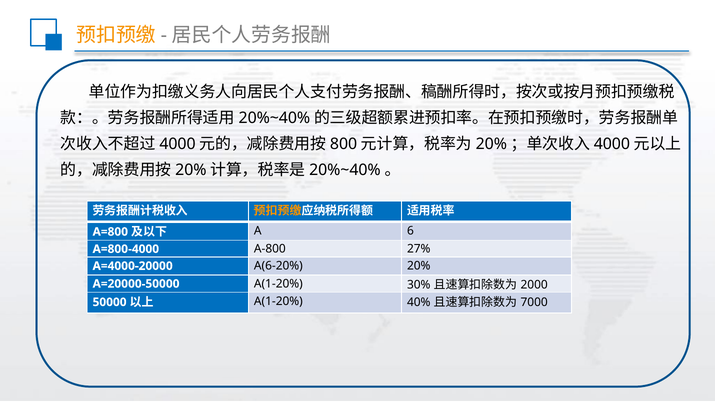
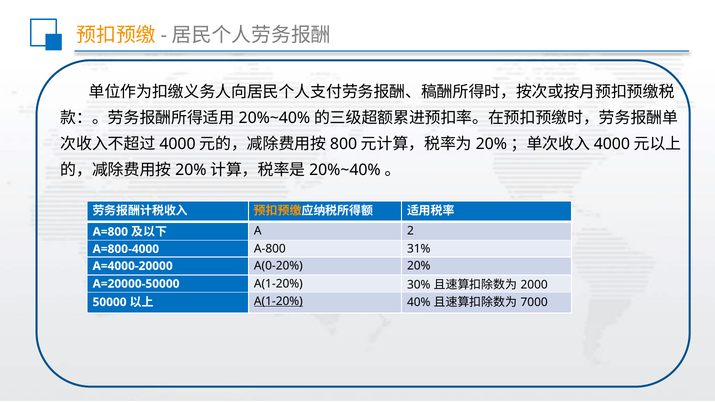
6: 6 -> 2 (410, 231)
27%: 27% -> 31% (419, 249)
A(6-20%: A(6-20% -> A(0-20% (278, 266)
A(1-20% underline: none -> present (278, 301)
